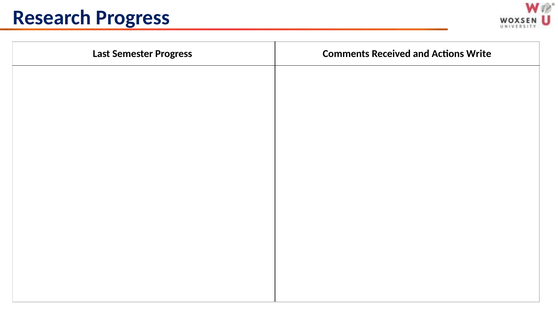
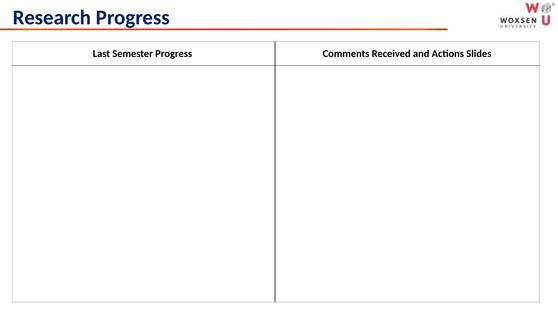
Write: Write -> Slides (479, 54)
